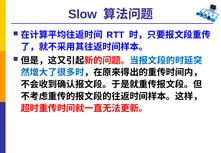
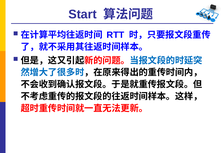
Slow: Slow -> Start (83, 14)
